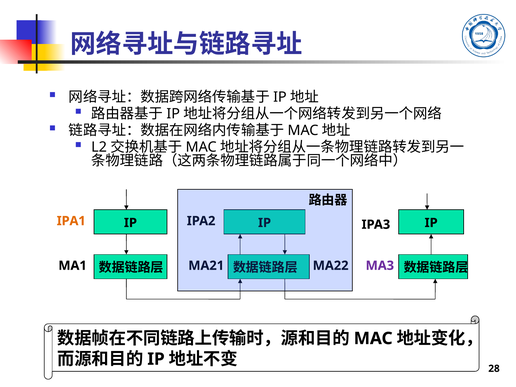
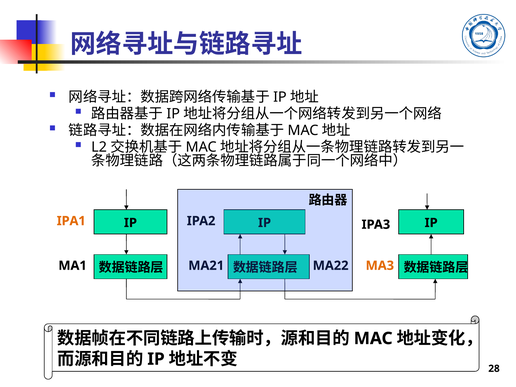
MA3 colour: purple -> orange (380, 266)
